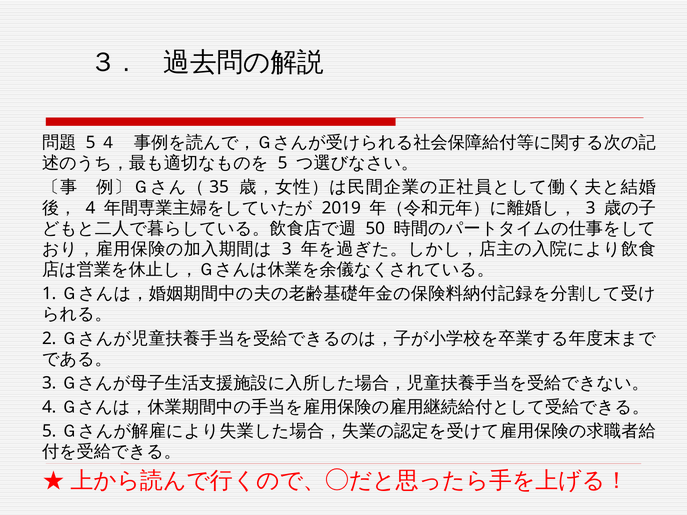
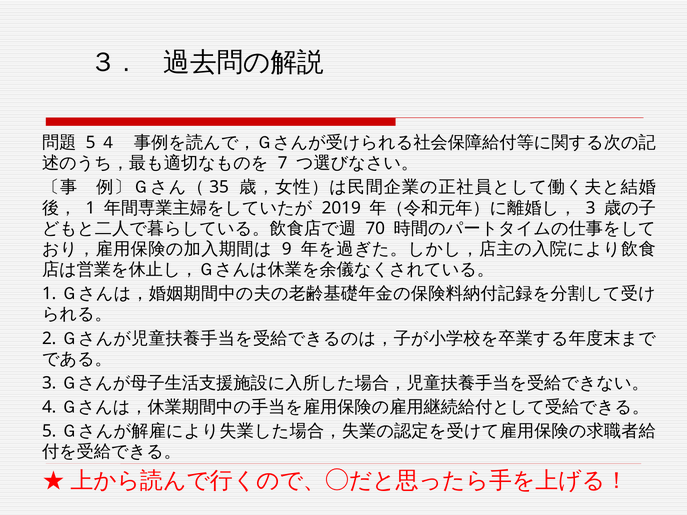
5: 5 -> 7 (283, 163)
4: 4 -> 1 (90, 208)
50: 50 -> 70 (375, 229)
3: 3 -> 9 (287, 249)
